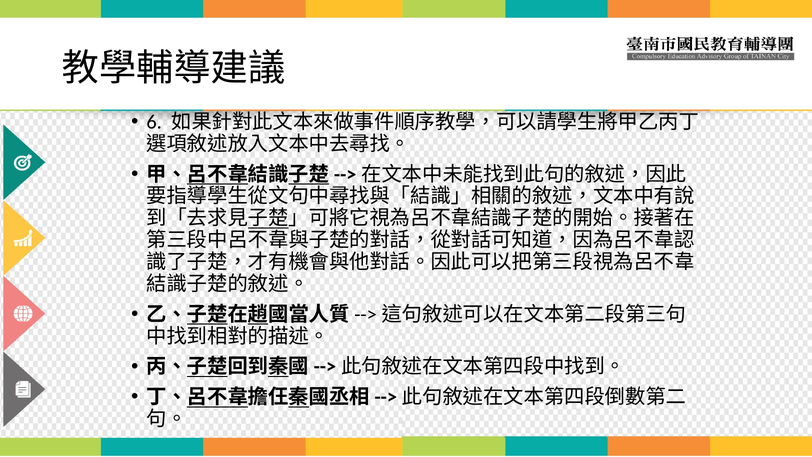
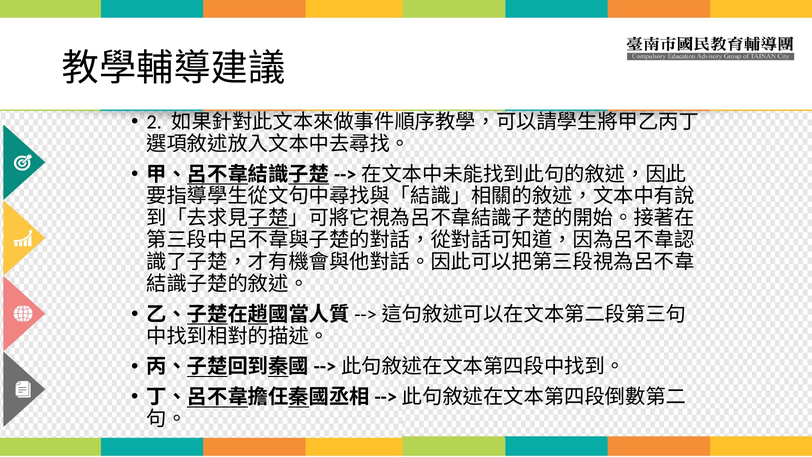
6: 6 -> 2 (154, 122)
